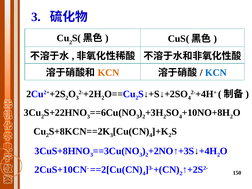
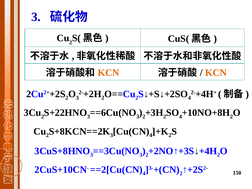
KCN colour: blue -> orange (216, 73)
